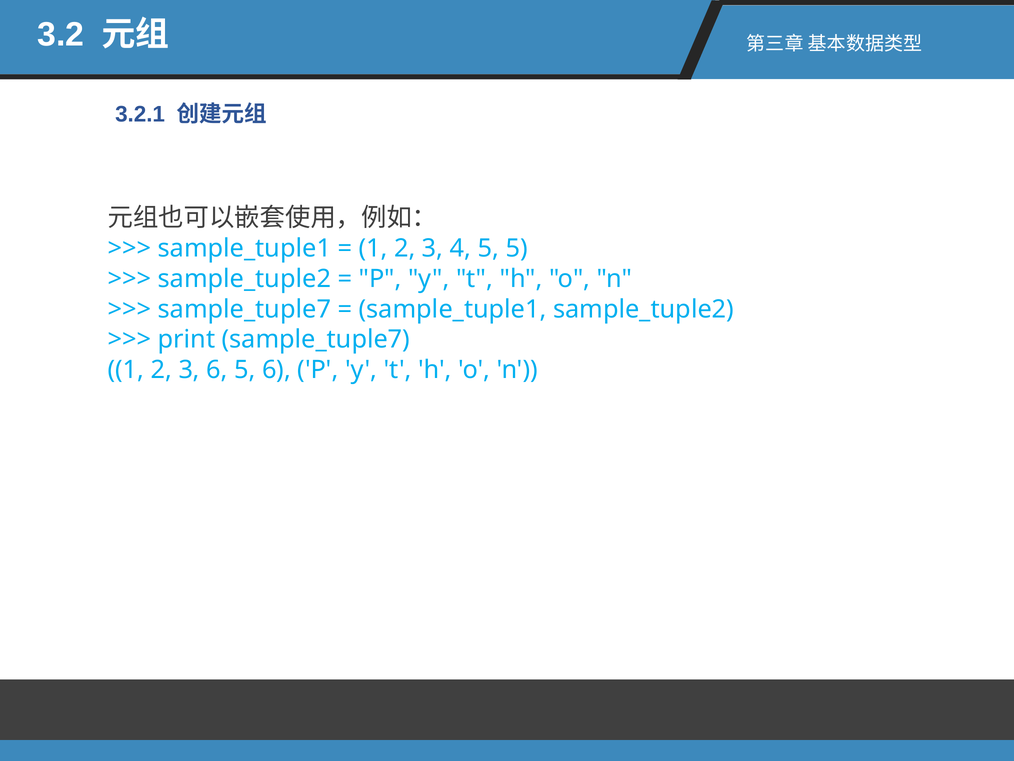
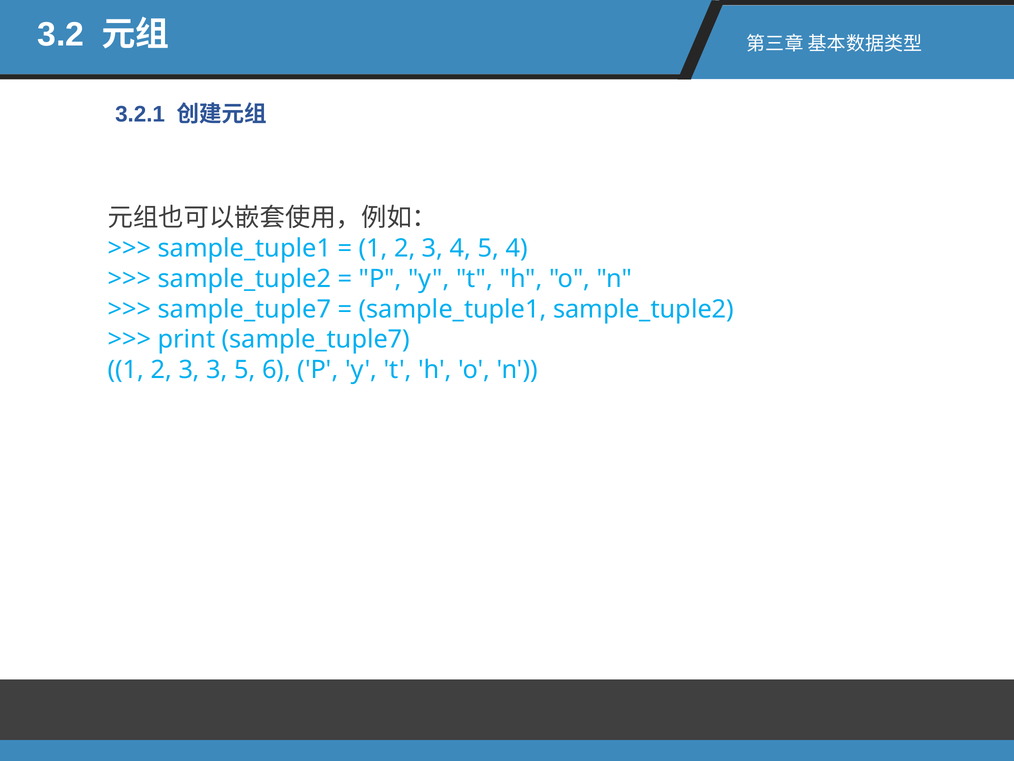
5 5: 5 -> 4 (517, 248)
3 6: 6 -> 3 (217, 370)
